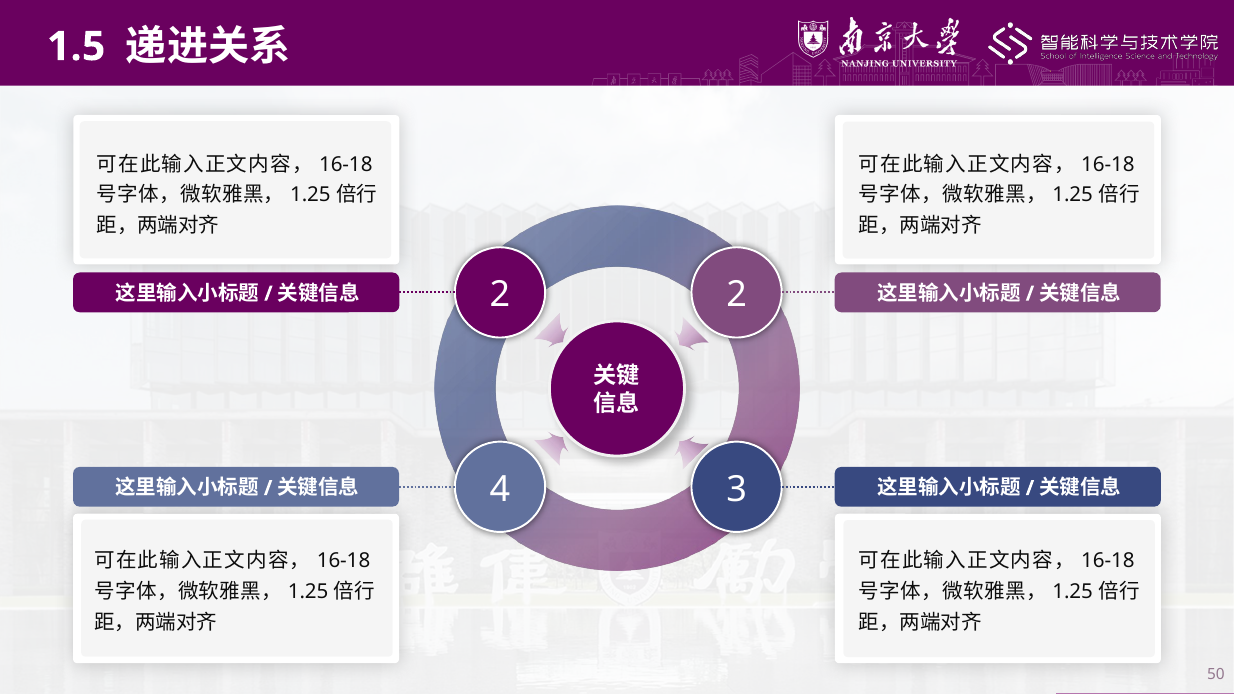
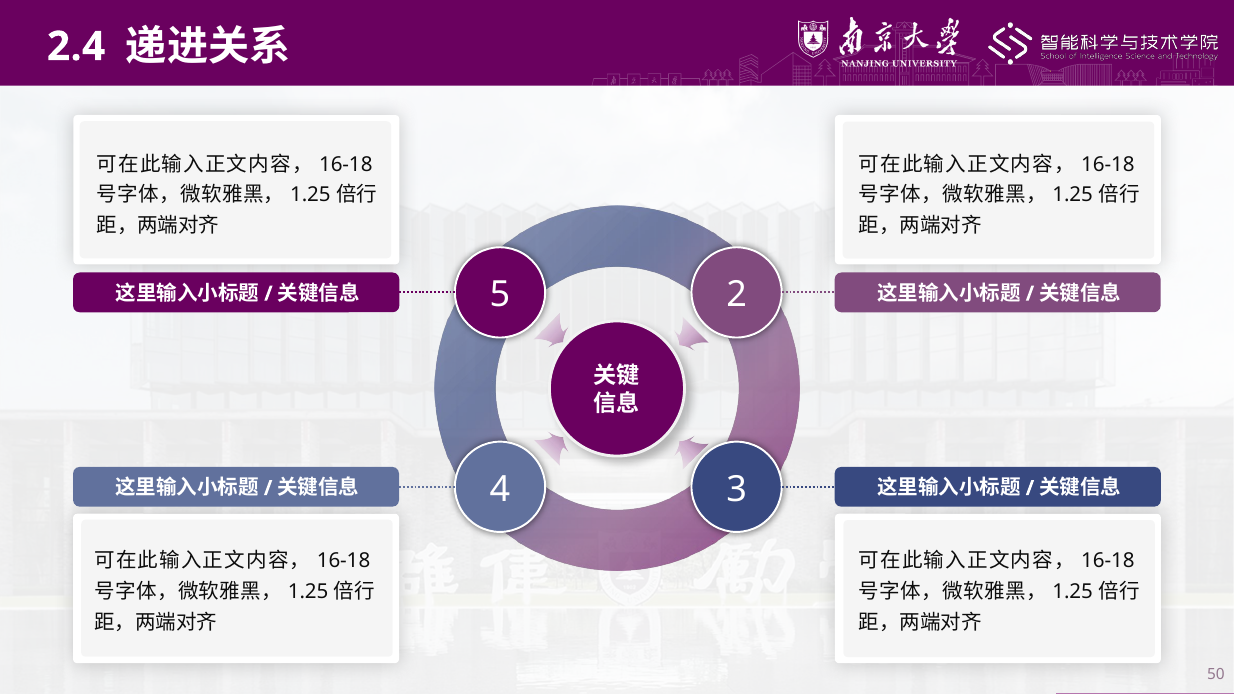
1.5: 1.5 -> 2.4 (76, 47)
2: 2 -> 5 (500, 295)
